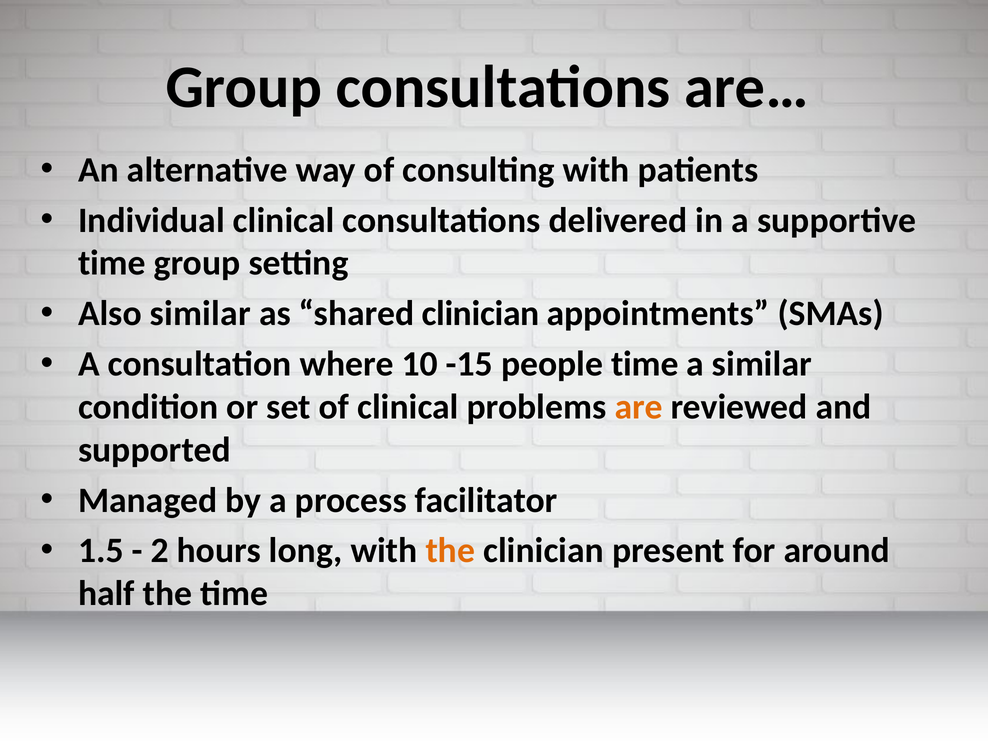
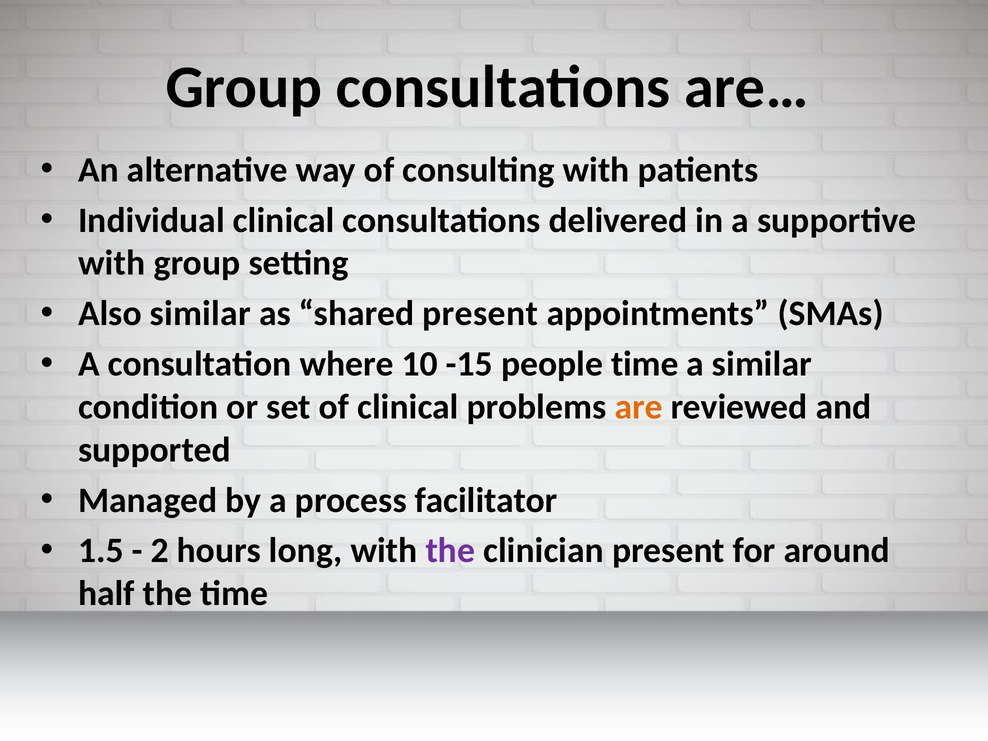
time: time -> with (112, 263)
shared clinician: clinician -> present (480, 314)
the colour: orange -> purple (450, 551)
